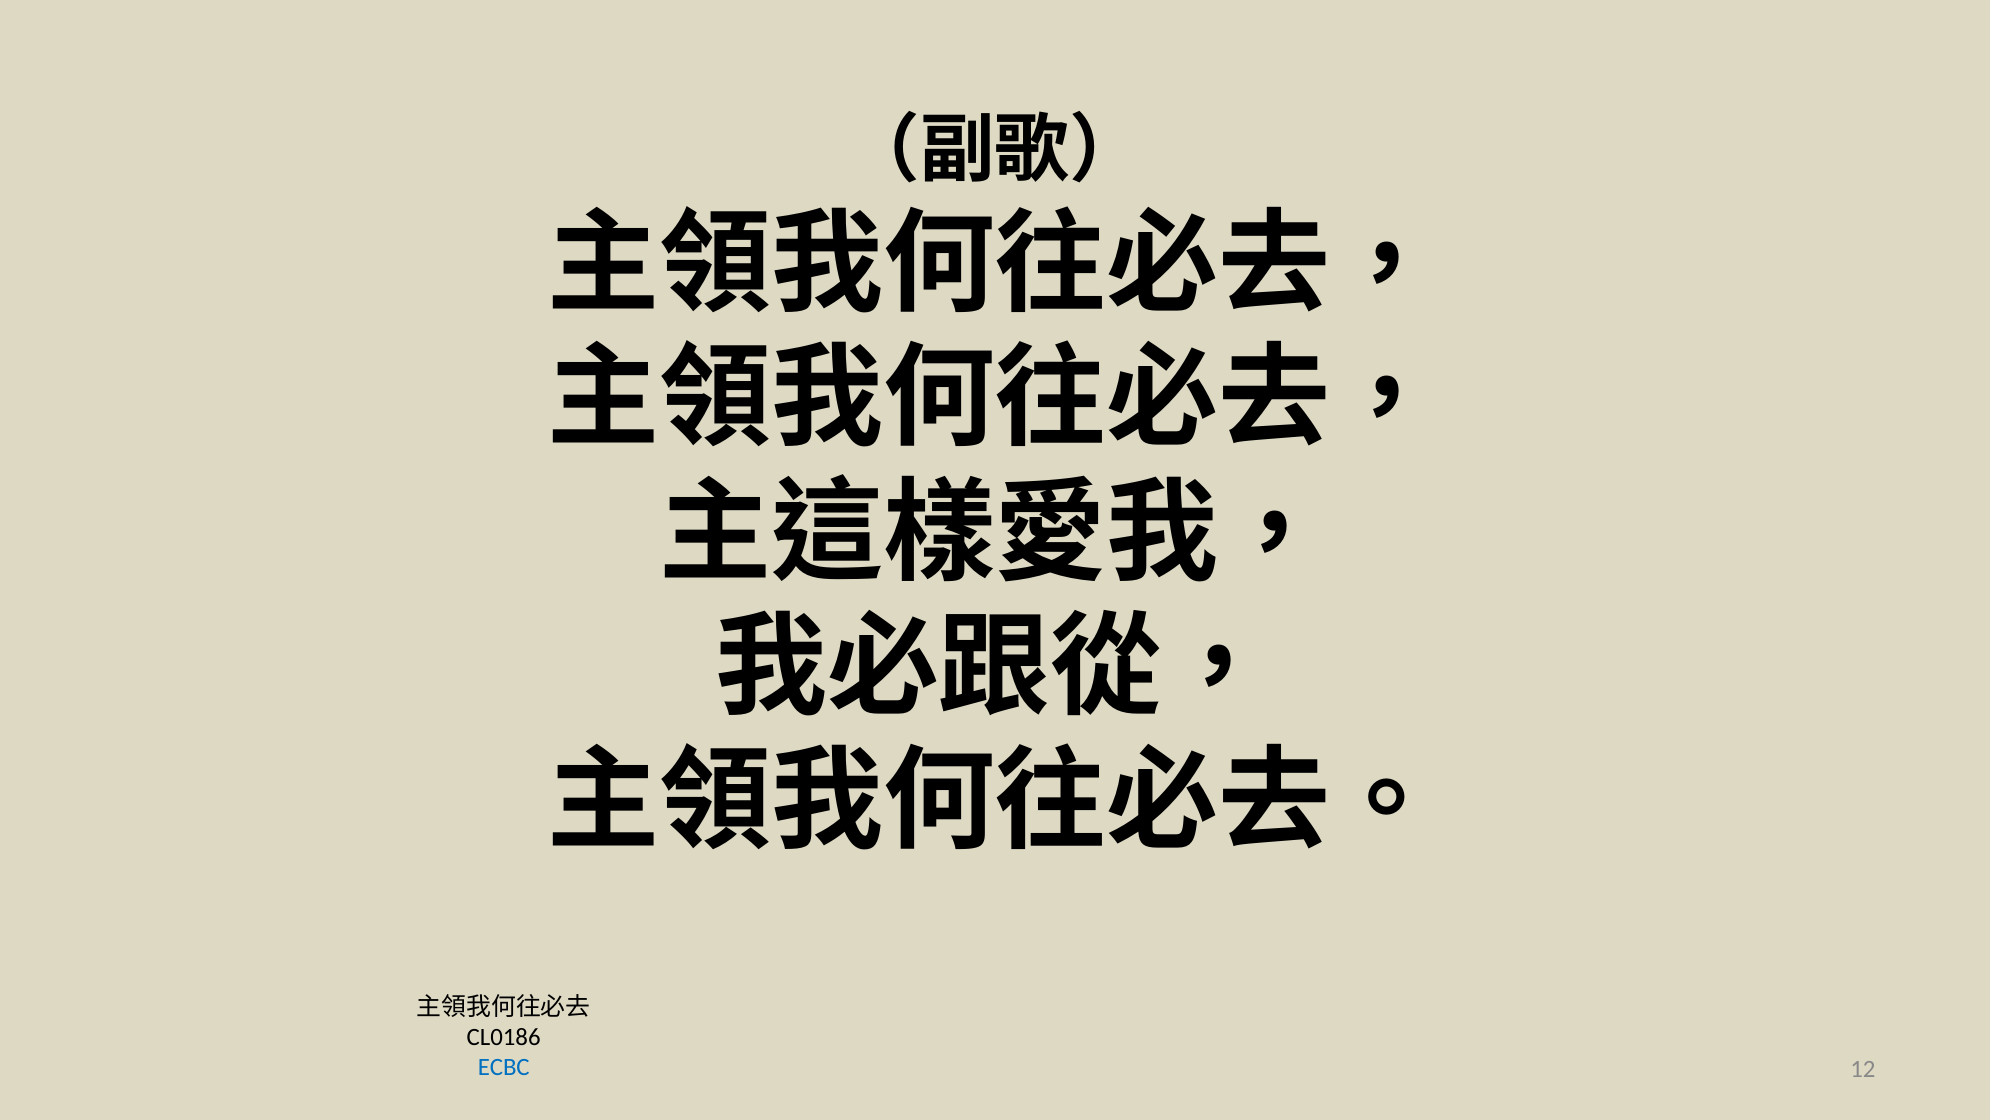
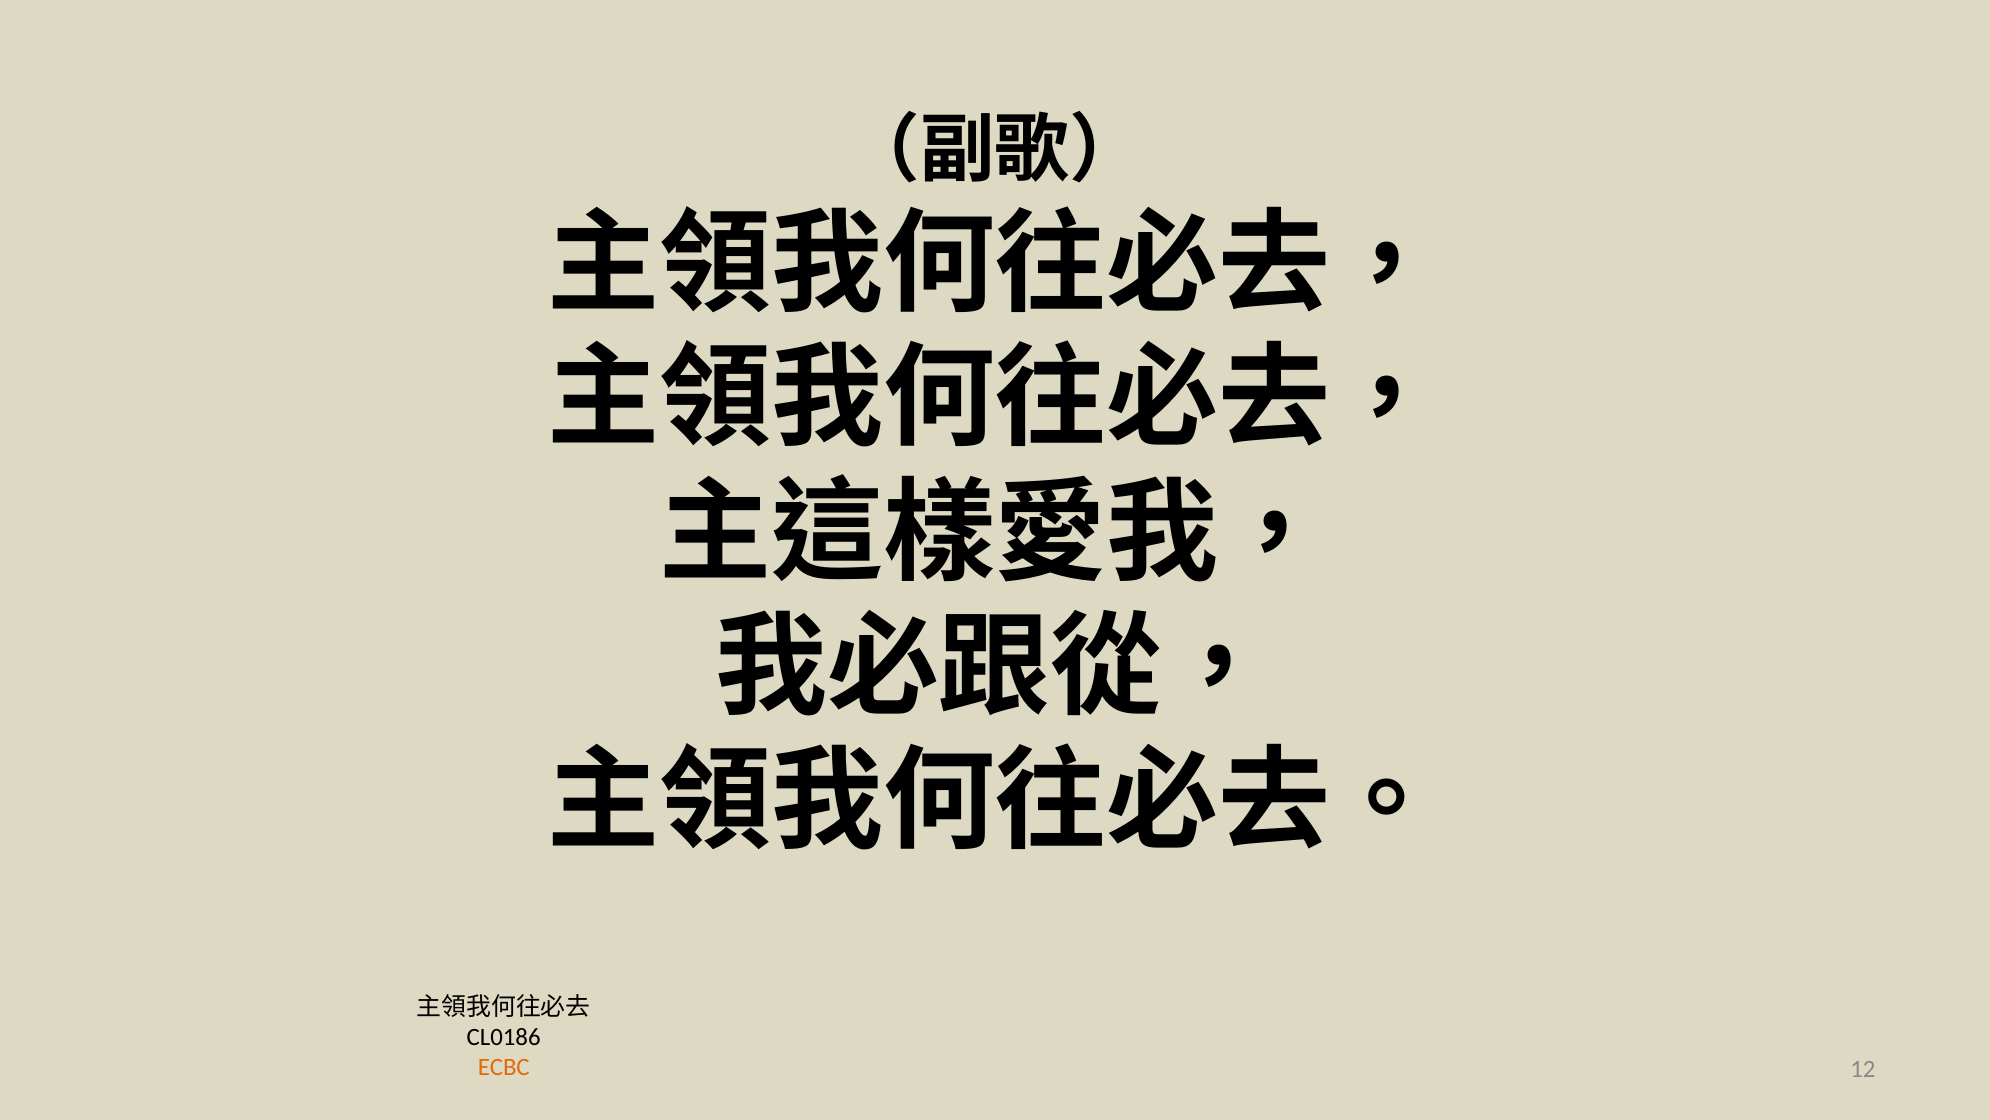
ECBC colour: blue -> orange (504, 1066)
